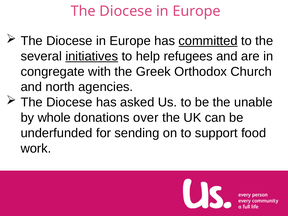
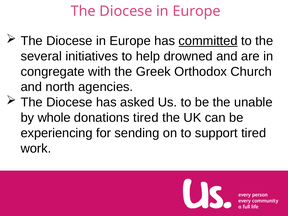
initiatives underline: present -> none (92, 56)
refugees: refugees -> drowned (188, 56)
donations over: over -> tired (146, 118)
underfunded: underfunded -> experiencing (57, 133)
support food: food -> tired (254, 133)
